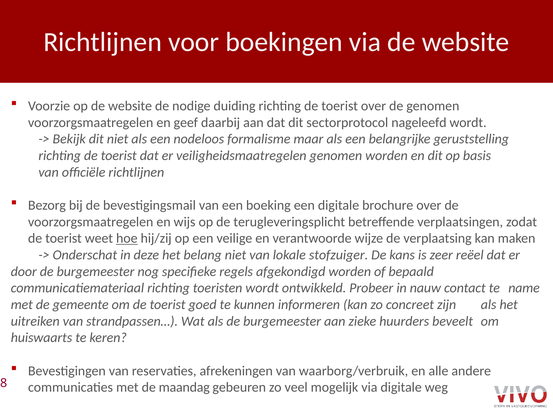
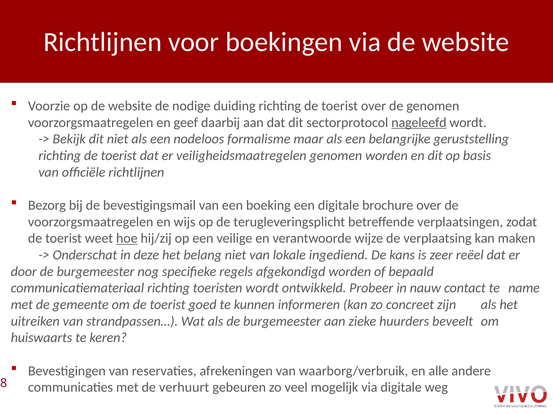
nageleefd underline: none -> present (419, 123)
stofzuiger: stofzuiger -> ingediend (339, 255)
maandag: maandag -> verhuurt (184, 388)
